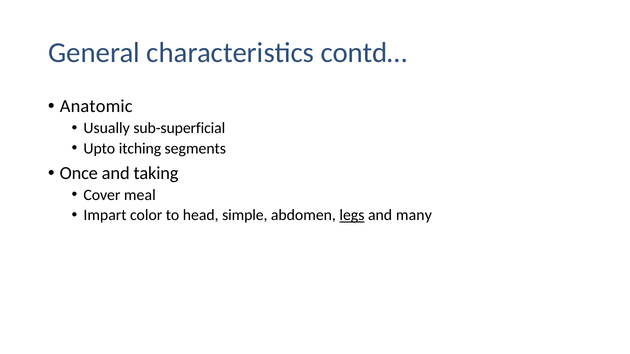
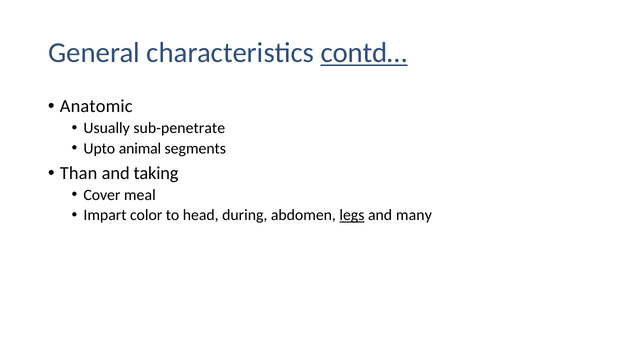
contd… underline: none -> present (364, 53)
sub-superficial: sub-superficial -> sub-penetrate (179, 128)
itching: itching -> animal (140, 148)
Once: Once -> Than (79, 173)
simple: simple -> during (245, 215)
